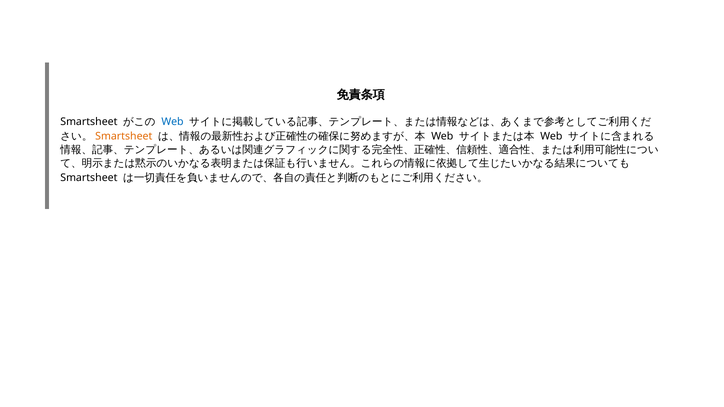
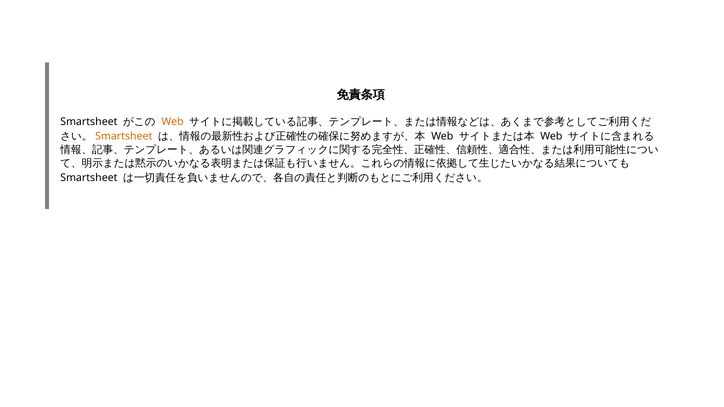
Web colour: blue -> orange (173, 122)
